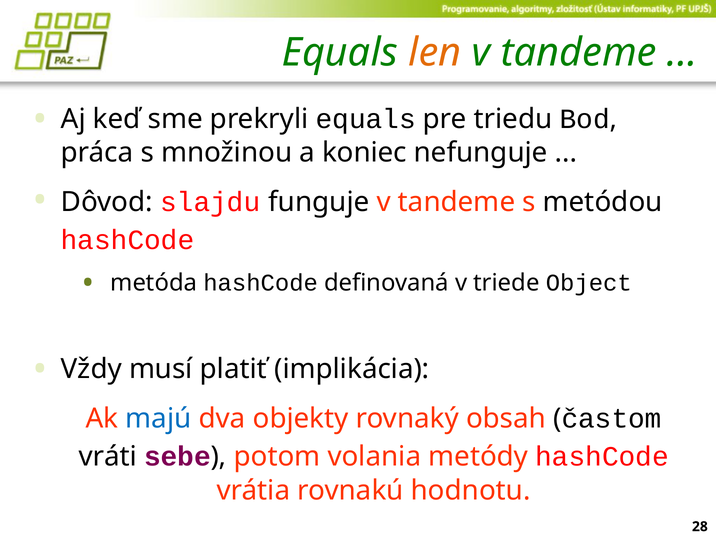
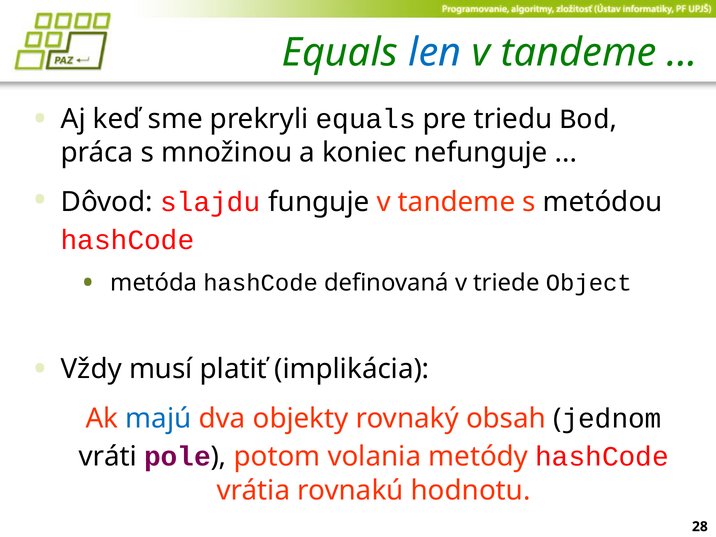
len colour: orange -> blue (435, 53)
častom: častom -> jednom (612, 418)
sebe: sebe -> pole (177, 457)
